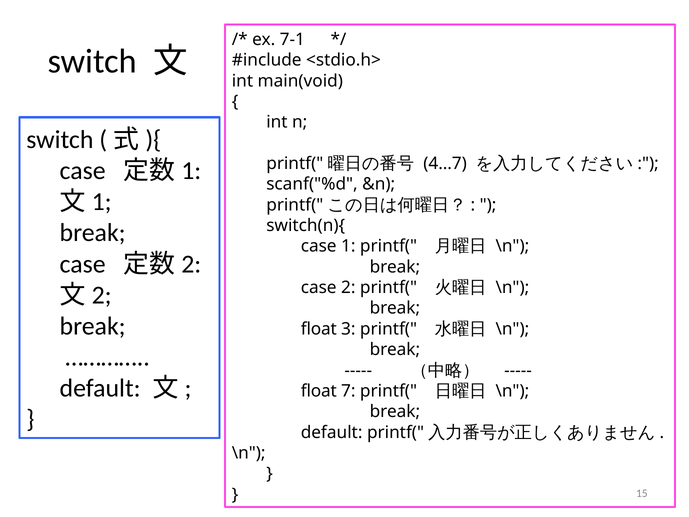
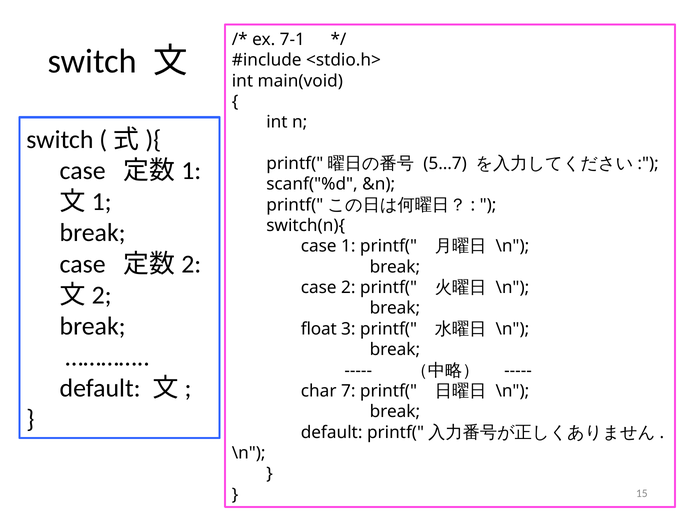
4…7: 4…7 -> 5…7 (445, 163)
float: float -> char (319, 391)
